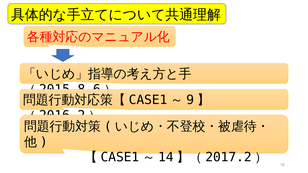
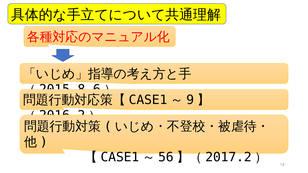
14: 14 -> 56 (166, 157)
